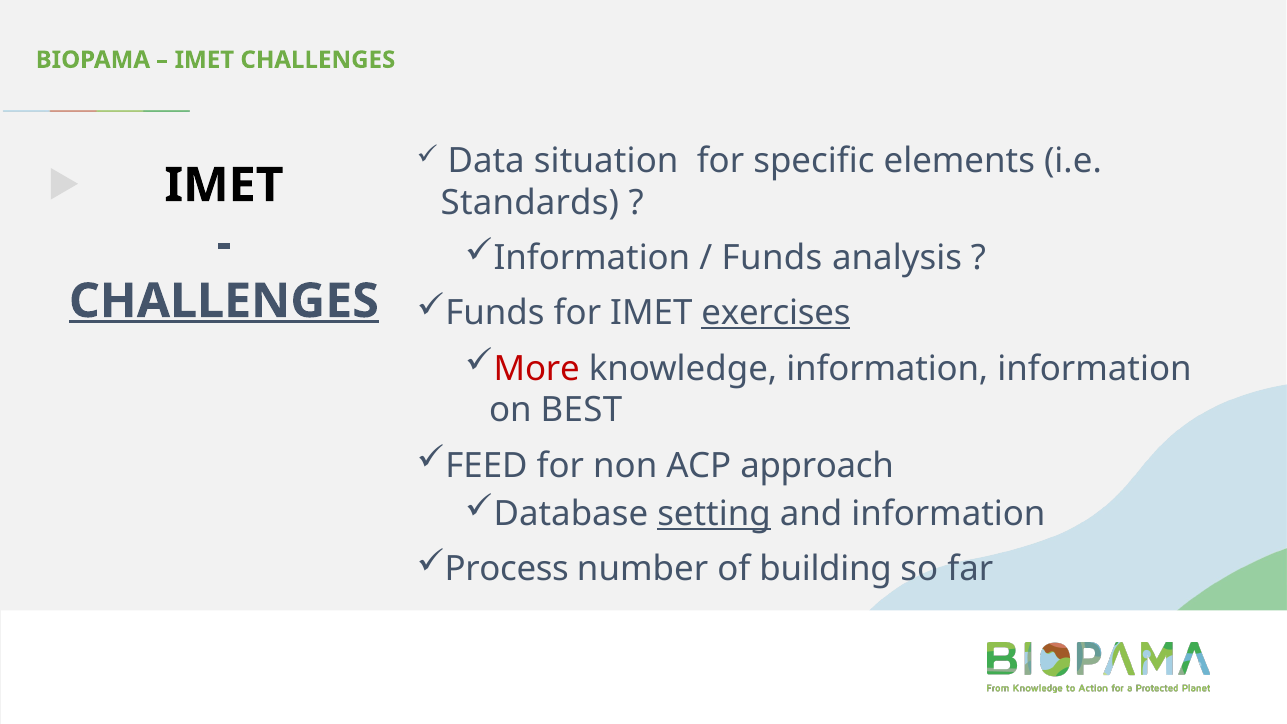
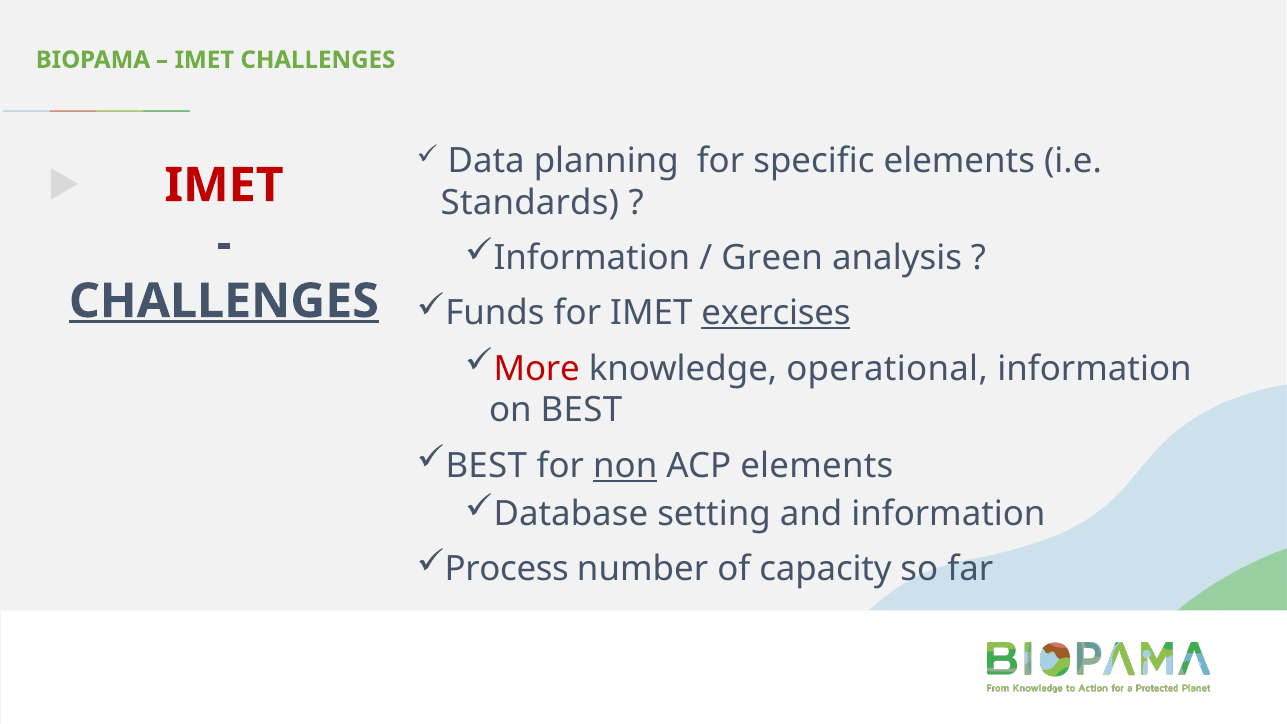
situation: situation -> planning (606, 161)
IMET colour: black -> red (224, 185)
Funds: Funds -> Green (772, 258)
knowledge information: information -> operational (887, 369)
FEED: FEED -> BEST (486, 466)
non underline: none -> present (625, 466)
ACP approach: approach -> elements (817, 466)
setting underline: present -> none (714, 514)
building: building -> capacity (826, 569)
